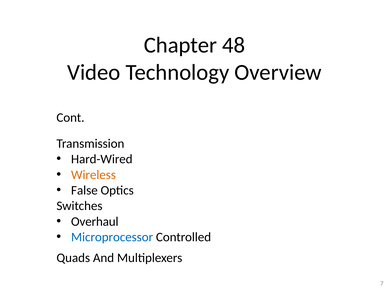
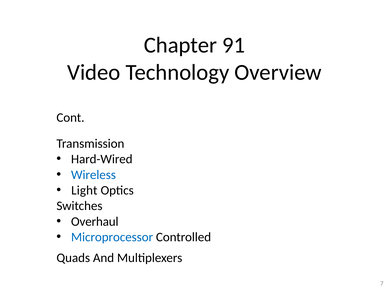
48: 48 -> 91 (234, 45)
Wireless colour: orange -> blue (93, 175)
False: False -> Light (84, 190)
